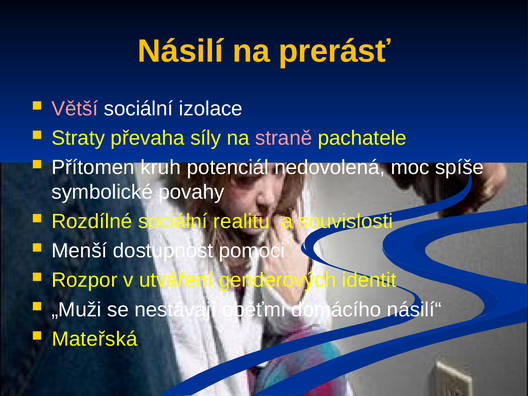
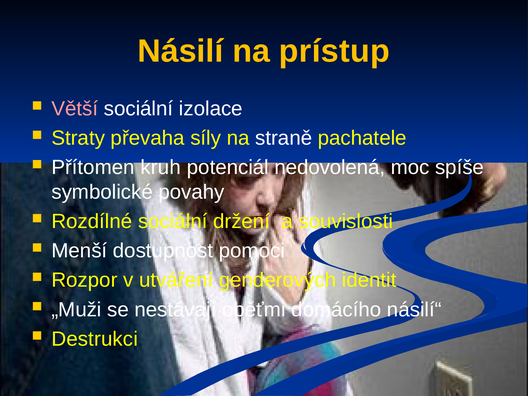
prerásť: prerásť -> prístup (334, 51)
straně colour: pink -> white (284, 138)
realitu: realitu -> držení (242, 222)
Mateřská: Mateřská -> Destrukci (95, 339)
